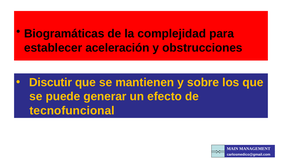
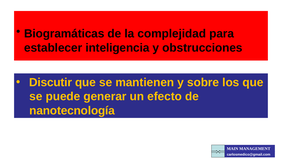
aceleración: aceleración -> inteligencia (117, 48)
tecnofuncional: tecnofuncional -> nanotecnología (72, 110)
